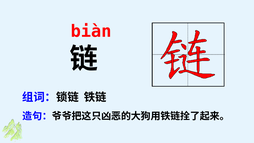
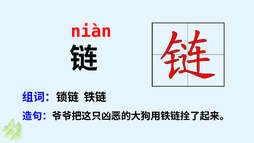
biàn: biàn -> niàn (91, 31)
